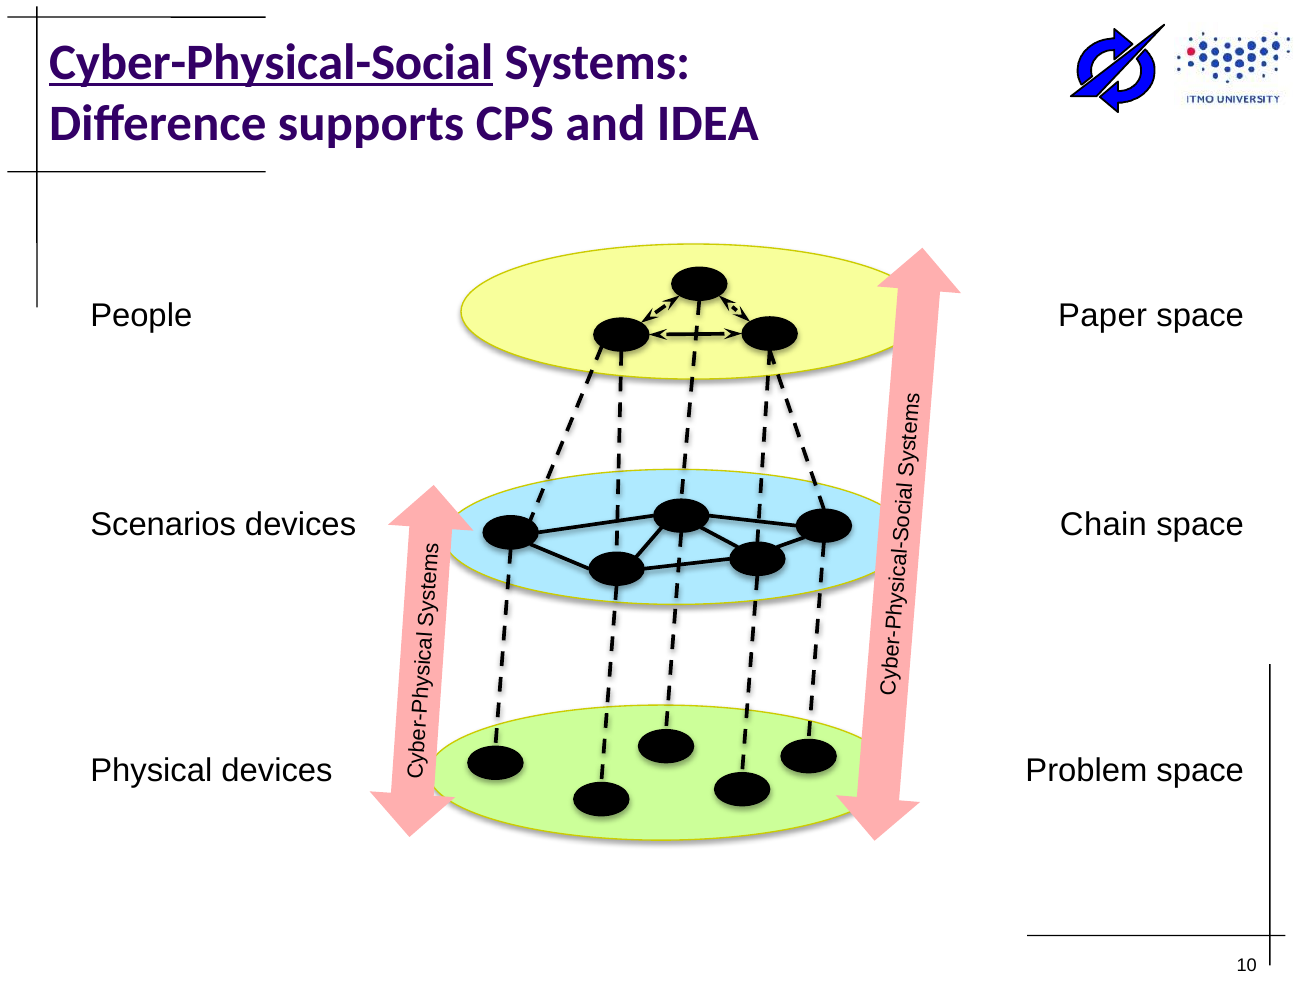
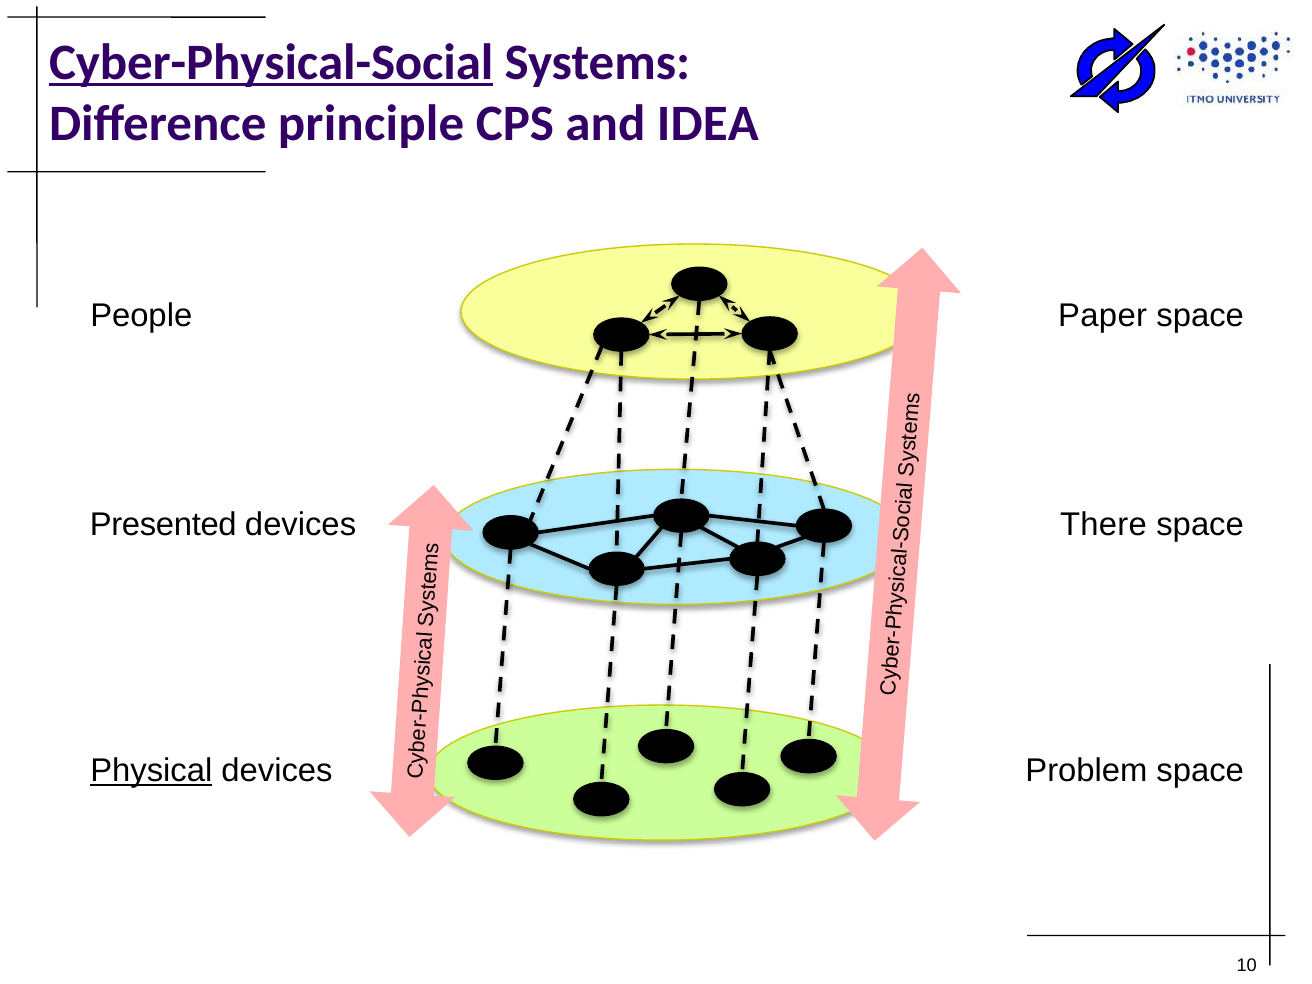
supports: supports -> principle (371, 124)
Scenarios: Scenarios -> Presented (163, 524)
Chain: Chain -> There (1103, 524)
Physical underline: none -> present (151, 771)
